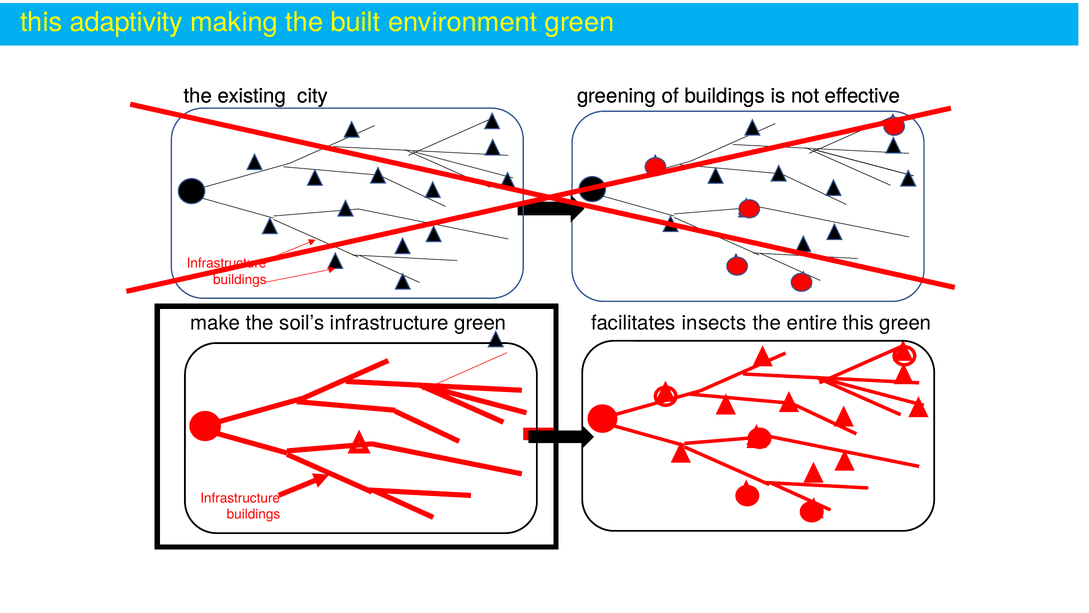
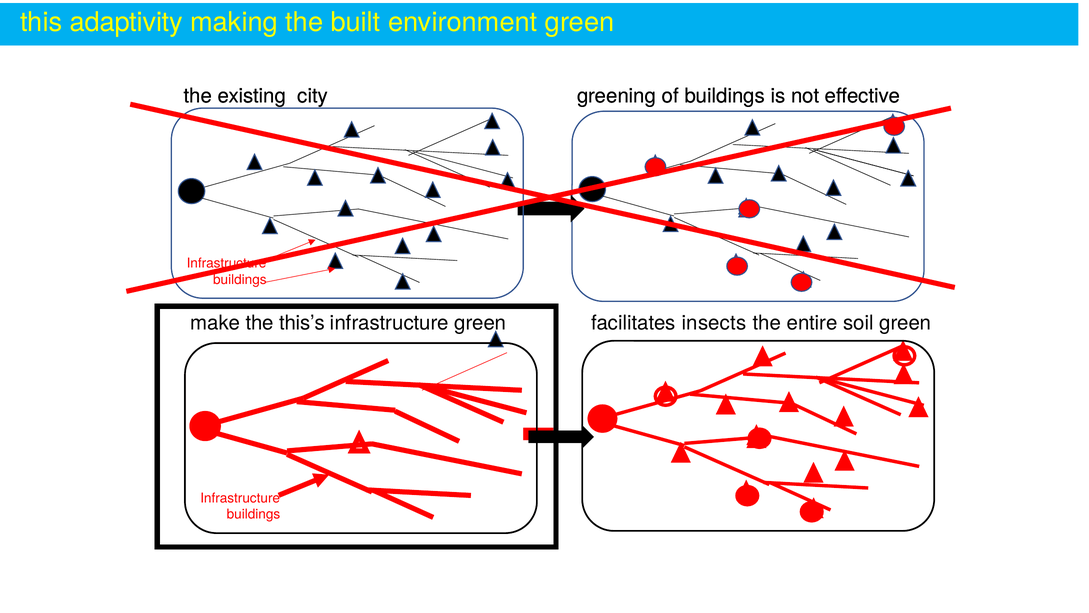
soil’s: soil’s -> this’s (302, 323)
entire this: this -> soil (858, 323)
